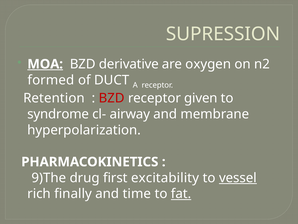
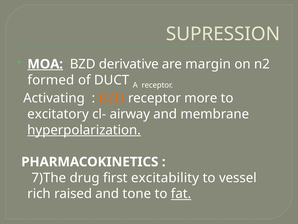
oxygen: oxygen -> margin (208, 64)
Retention: Retention -> Activating (54, 98)
BZD colour: red -> orange (112, 98)
given: given -> more (201, 98)
syndrome: syndrome -> excitatory (58, 114)
hyperpolarization underline: none -> present (84, 130)
9)The: 9)The -> 7)The (49, 177)
vessel underline: present -> none (238, 177)
finally: finally -> raised (73, 193)
time: time -> tone (137, 193)
